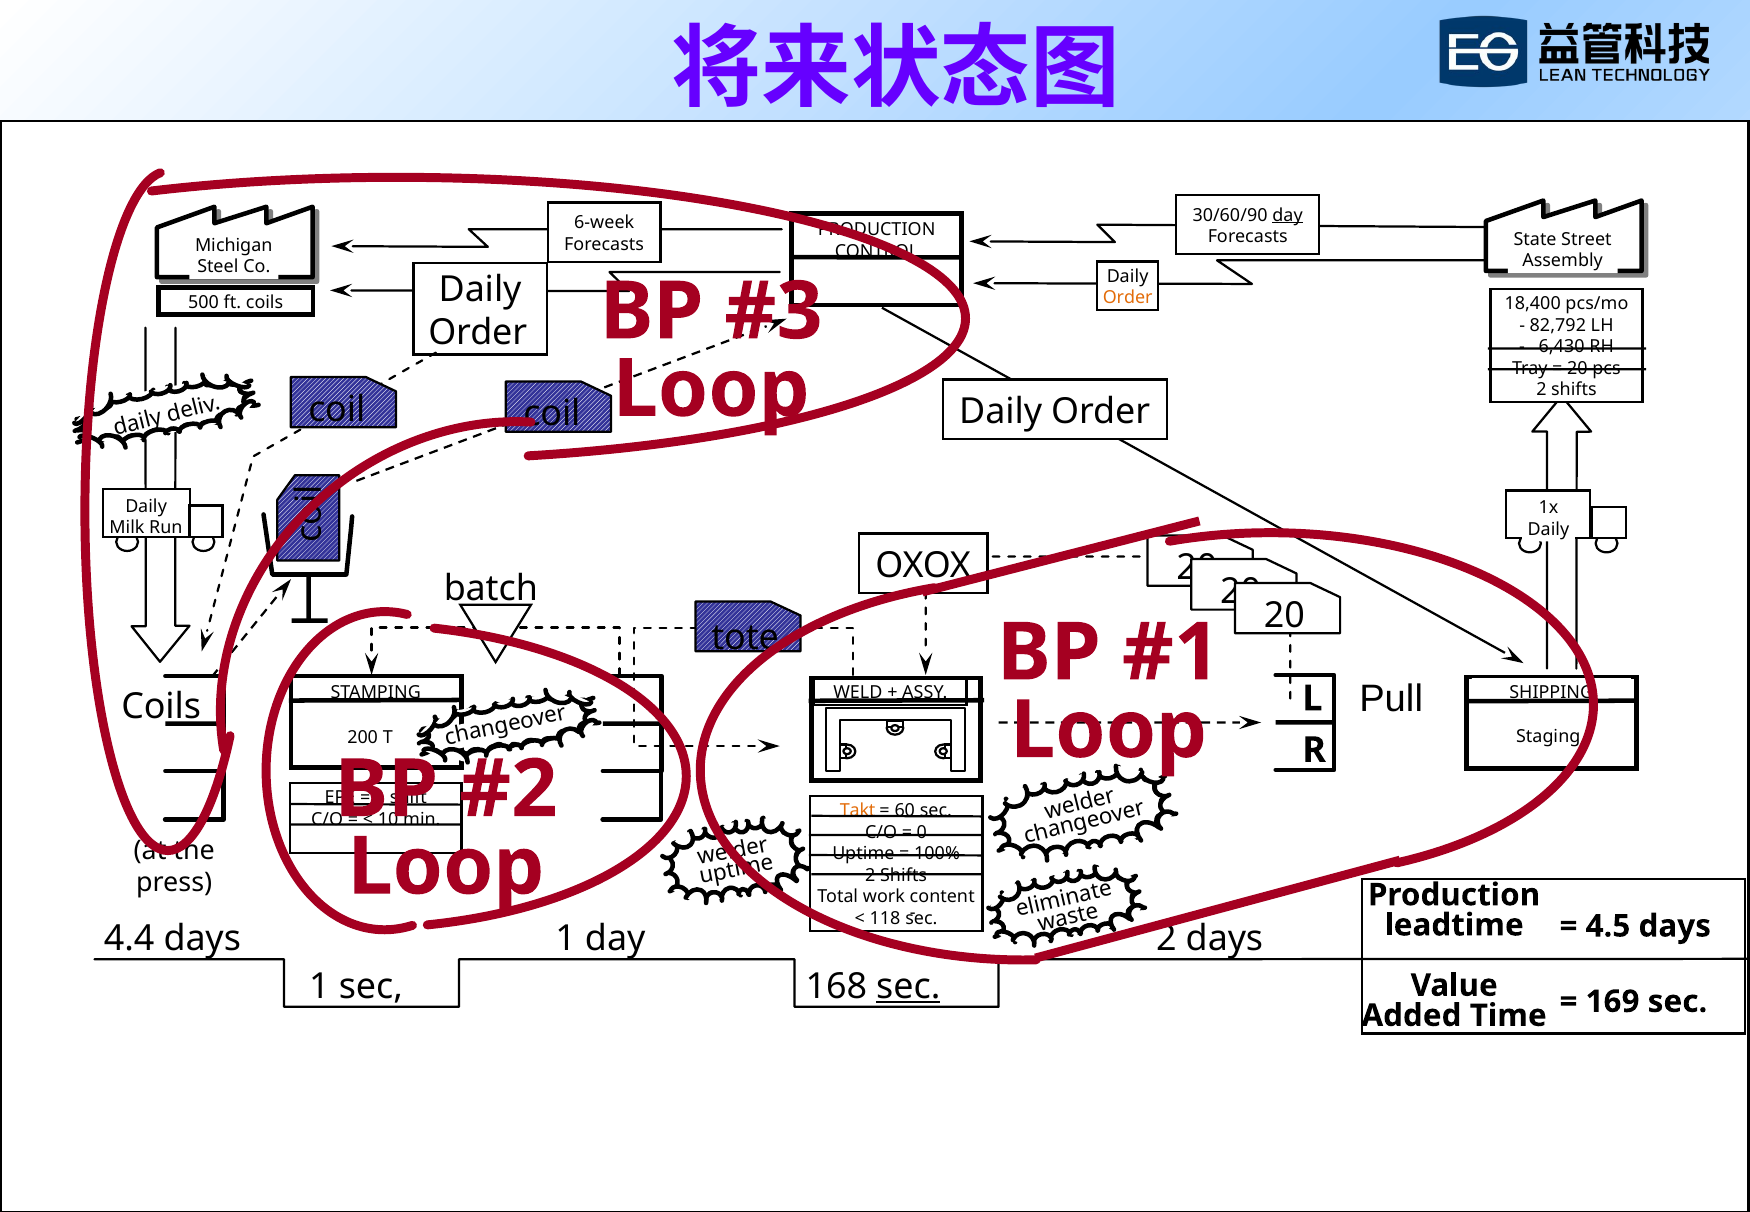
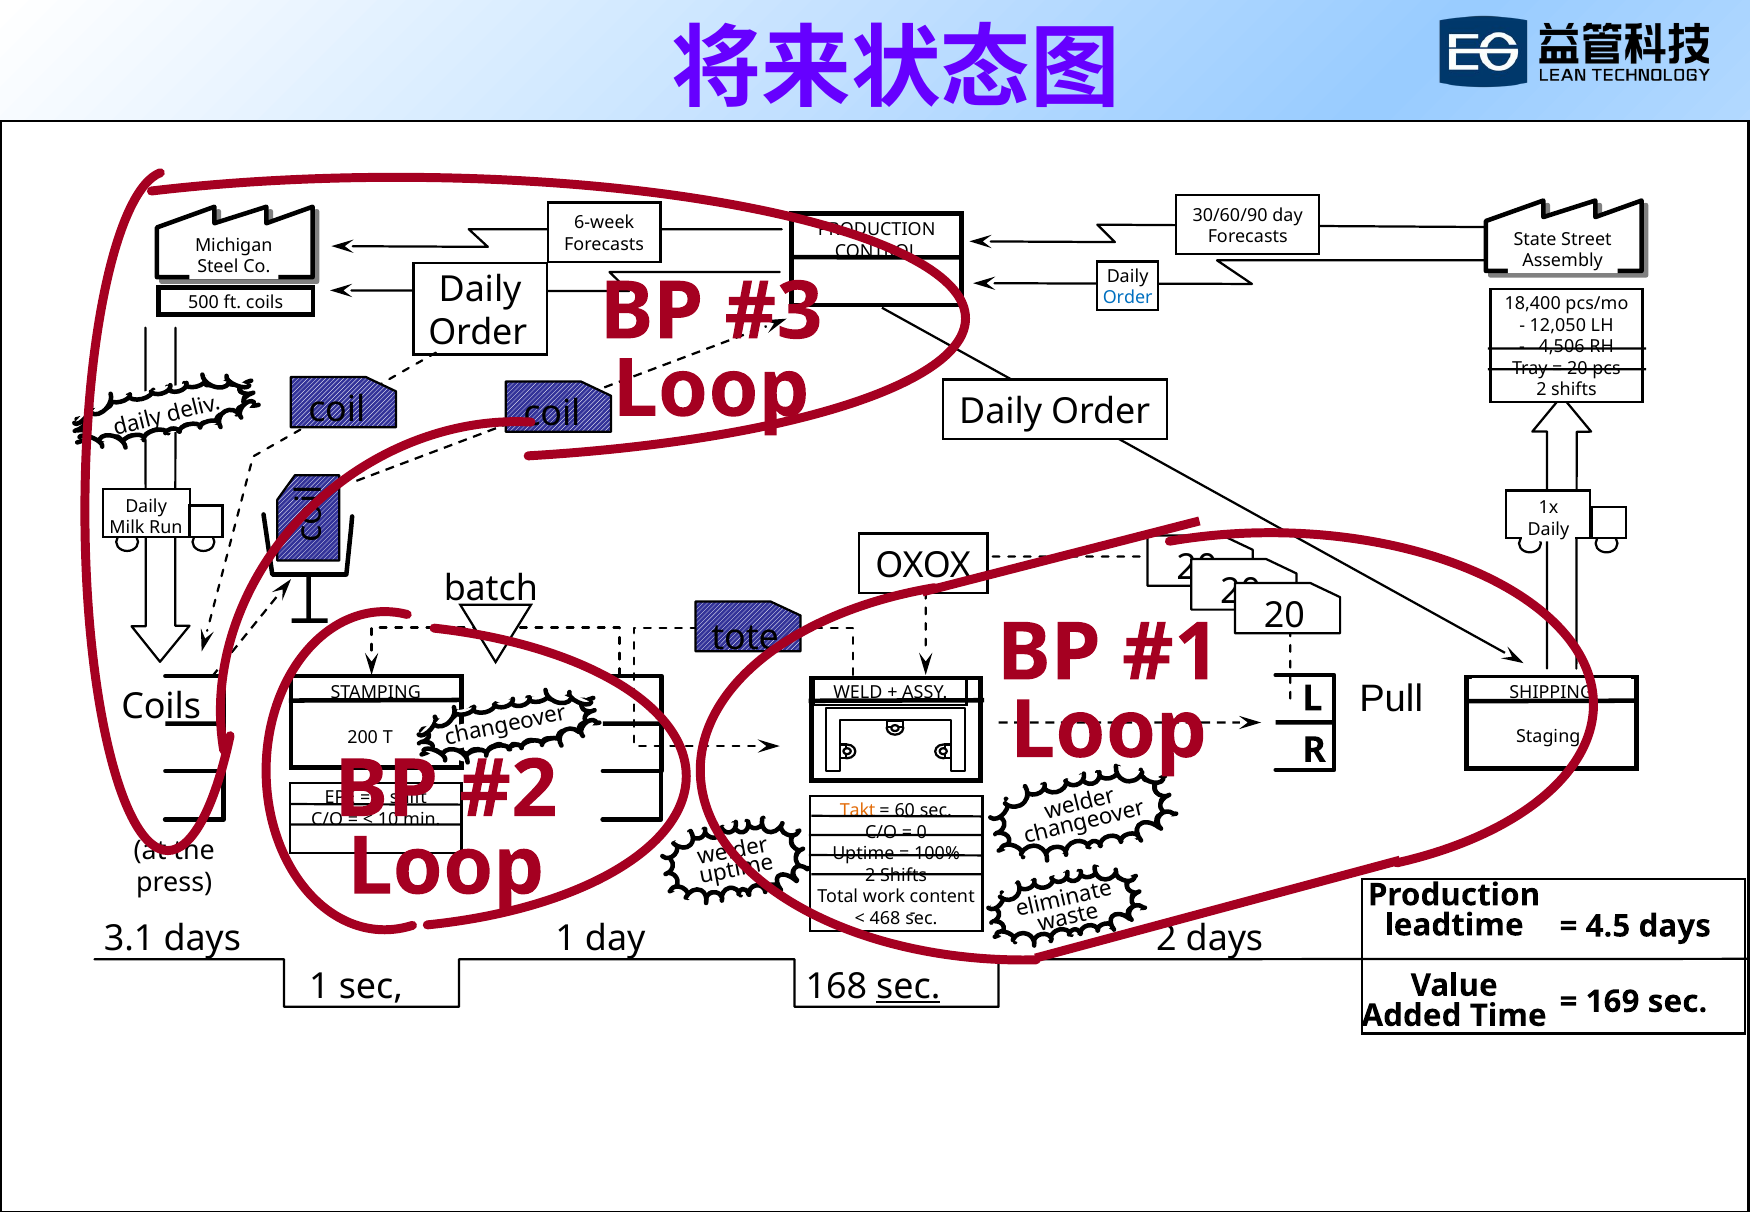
day underline: present -> none (1288, 215)
Order colour: orange -> blue (1128, 298)
82,792: 82,792 -> 12,050 (1558, 325)
6,430: 6,430 -> 4,506 (1562, 347)
118: 118 -> 468 (885, 918)
4.4: 4.4 -> 3.1 (129, 938)
